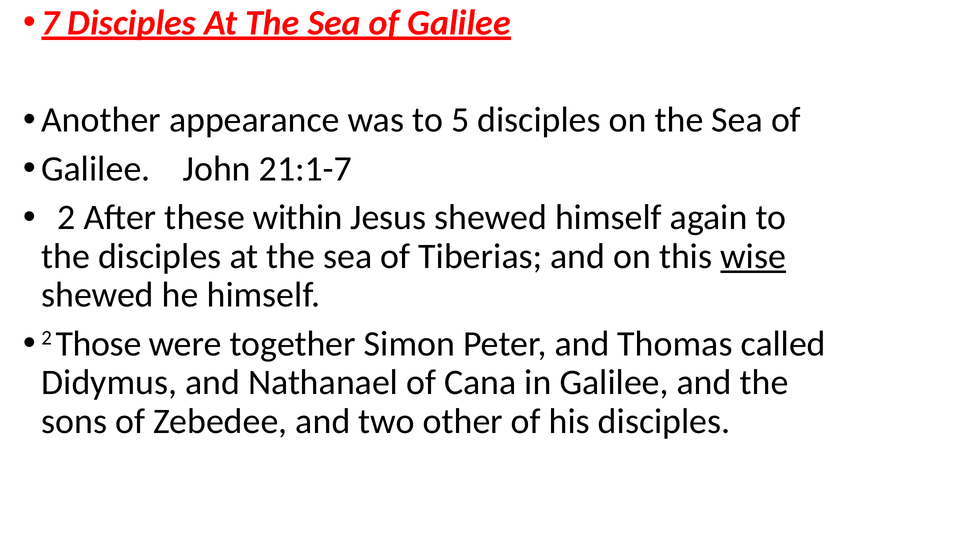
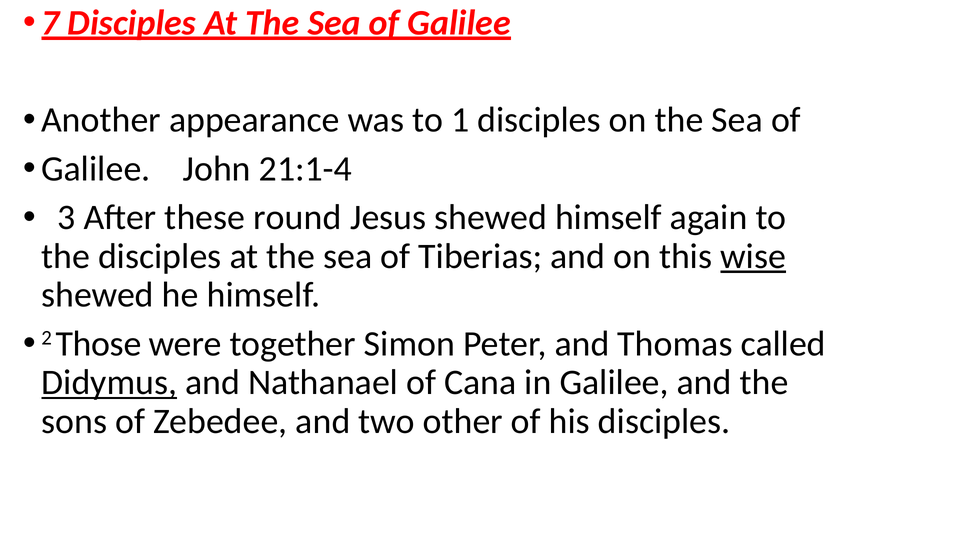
5: 5 -> 1 (460, 120)
21:1-7: 21:1-7 -> 21:1-4 (306, 169)
2: 2 -> 3 (67, 218)
within: within -> round (297, 218)
Didymus underline: none -> present (109, 383)
